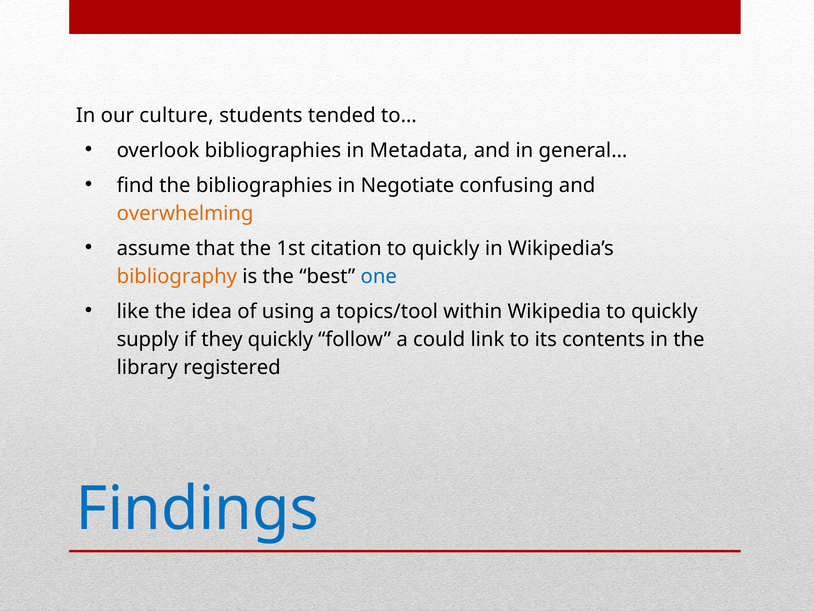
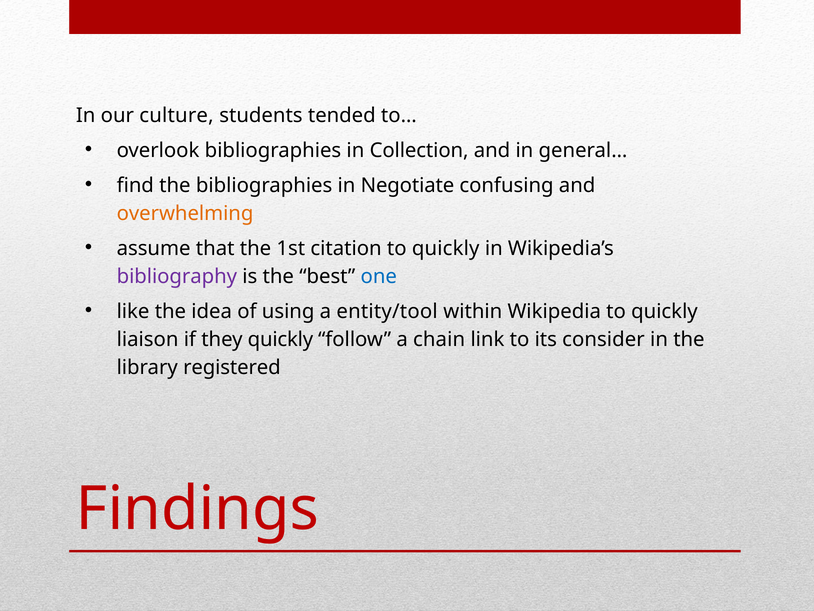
Metadata: Metadata -> Collection (419, 150)
bibliography colour: orange -> purple (177, 276)
topics/tool: topics/tool -> entity/tool (387, 311)
supply: supply -> liaison (148, 339)
could: could -> chain (439, 339)
contents: contents -> consider (603, 339)
Findings colour: blue -> red (197, 509)
